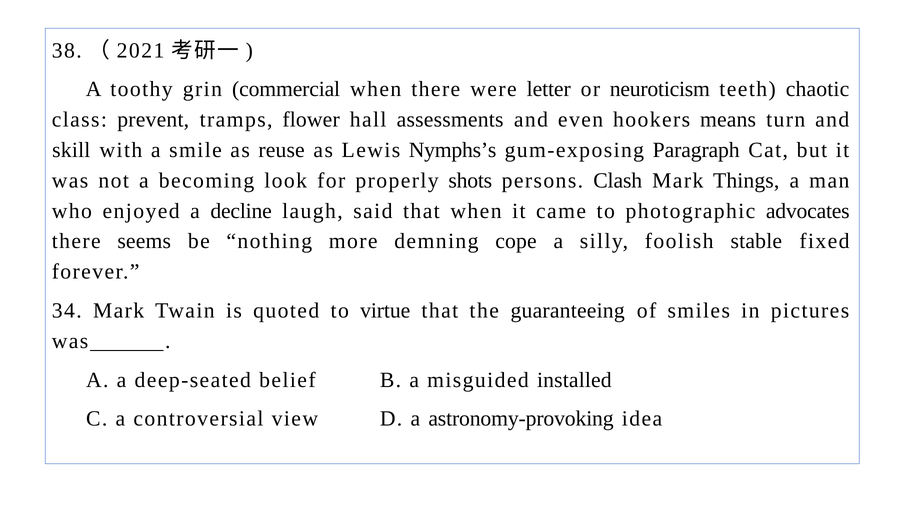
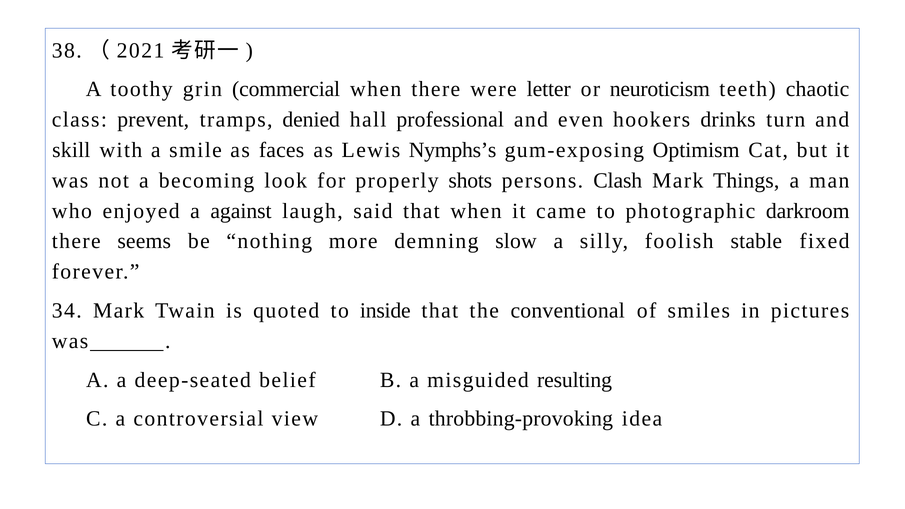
flower: flower -> denied (311, 120)
assessments: assessments -> professional (450, 120)
means: means -> drinks (728, 120)
reuse: reuse -> faces (282, 150)
Paragraph: Paragraph -> Optimism (696, 150)
decline: decline -> against (241, 211)
advocates: advocates -> darkroom (808, 211)
cope: cope -> slow (516, 241)
virtue: virtue -> inside (385, 311)
guaranteeing: guaranteeing -> conventional (568, 311)
installed: installed -> resulting (575, 380)
astronomy-provoking: astronomy-provoking -> throbbing-provoking (521, 419)
